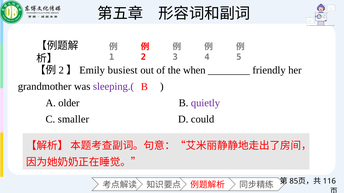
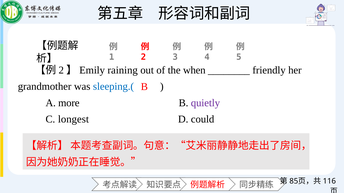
busiest: busiest -> raining (123, 70)
sleeping.( colour: purple -> blue (113, 87)
older: older -> more (69, 103)
smaller: smaller -> longest (73, 119)
